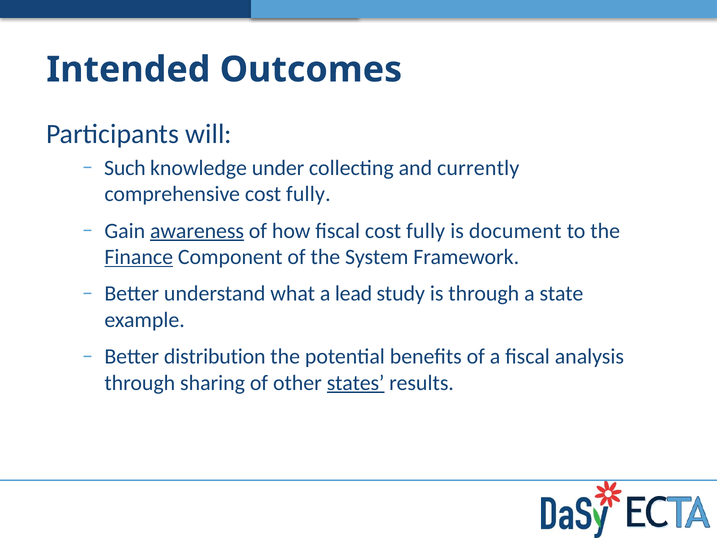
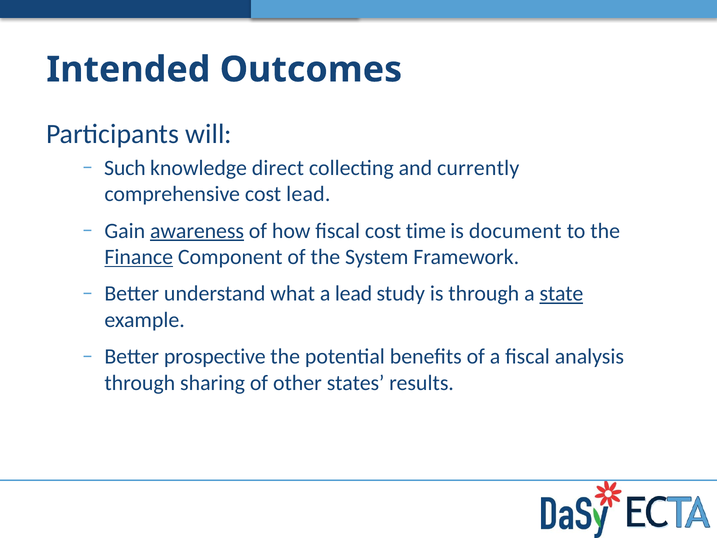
under: under -> direct (278, 168)
comprehensive cost fully: fully -> lead (308, 194)
fiscal cost fully: fully -> time (426, 231)
state underline: none -> present (561, 294)
distribution: distribution -> prospective (215, 356)
states underline: present -> none (356, 383)
